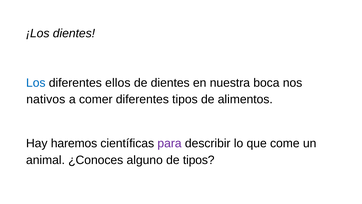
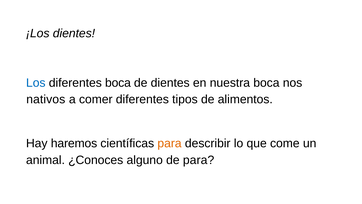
diferentes ellos: ellos -> boca (118, 83)
para colour: purple -> orange (170, 143)
de tipos: tipos -> para (199, 160)
